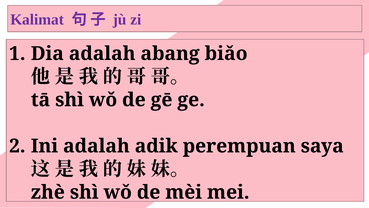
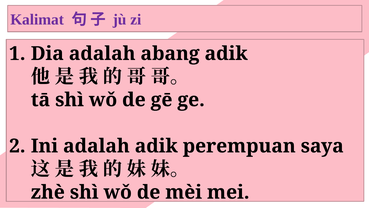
abang biǎo: biǎo -> adik (226, 54)
